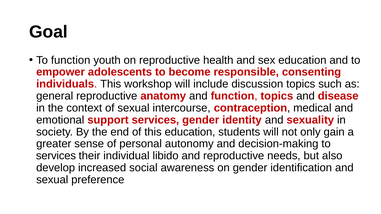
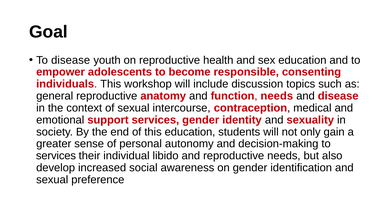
To function: function -> disease (71, 60)
function topics: topics -> needs (277, 96)
